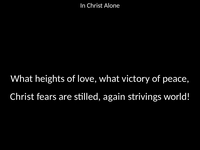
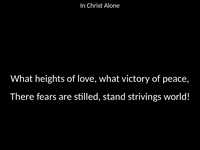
Christ: Christ -> There (22, 97)
again: again -> stand (114, 97)
